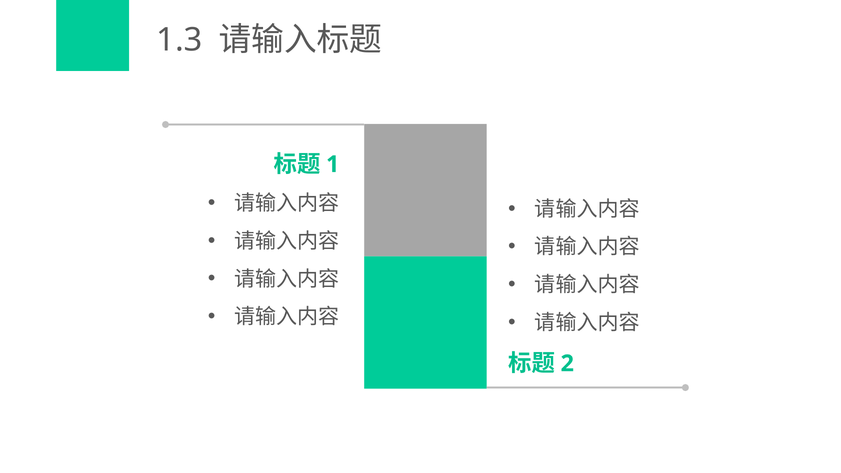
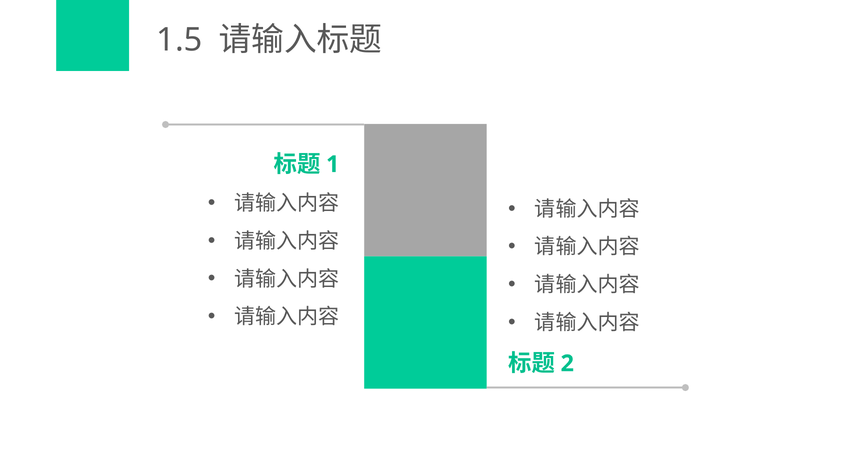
1.3: 1.3 -> 1.5 (179, 40)
